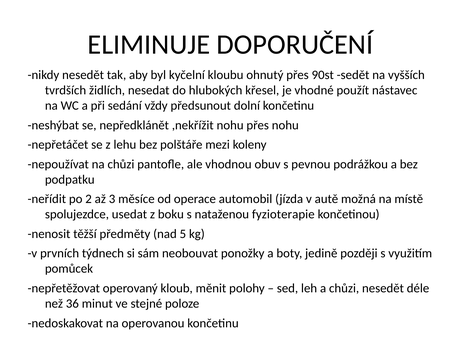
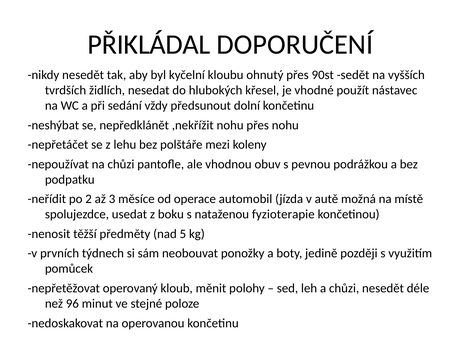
ELIMINUJE: ELIMINUJE -> PŘIKLÁDAL (149, 45)
36: 36 -> 96 (72, 303)
